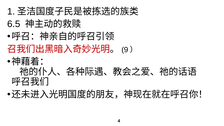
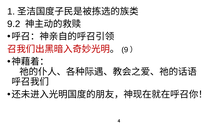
6.5: 6.5 -> 9.2 (14, 24)
